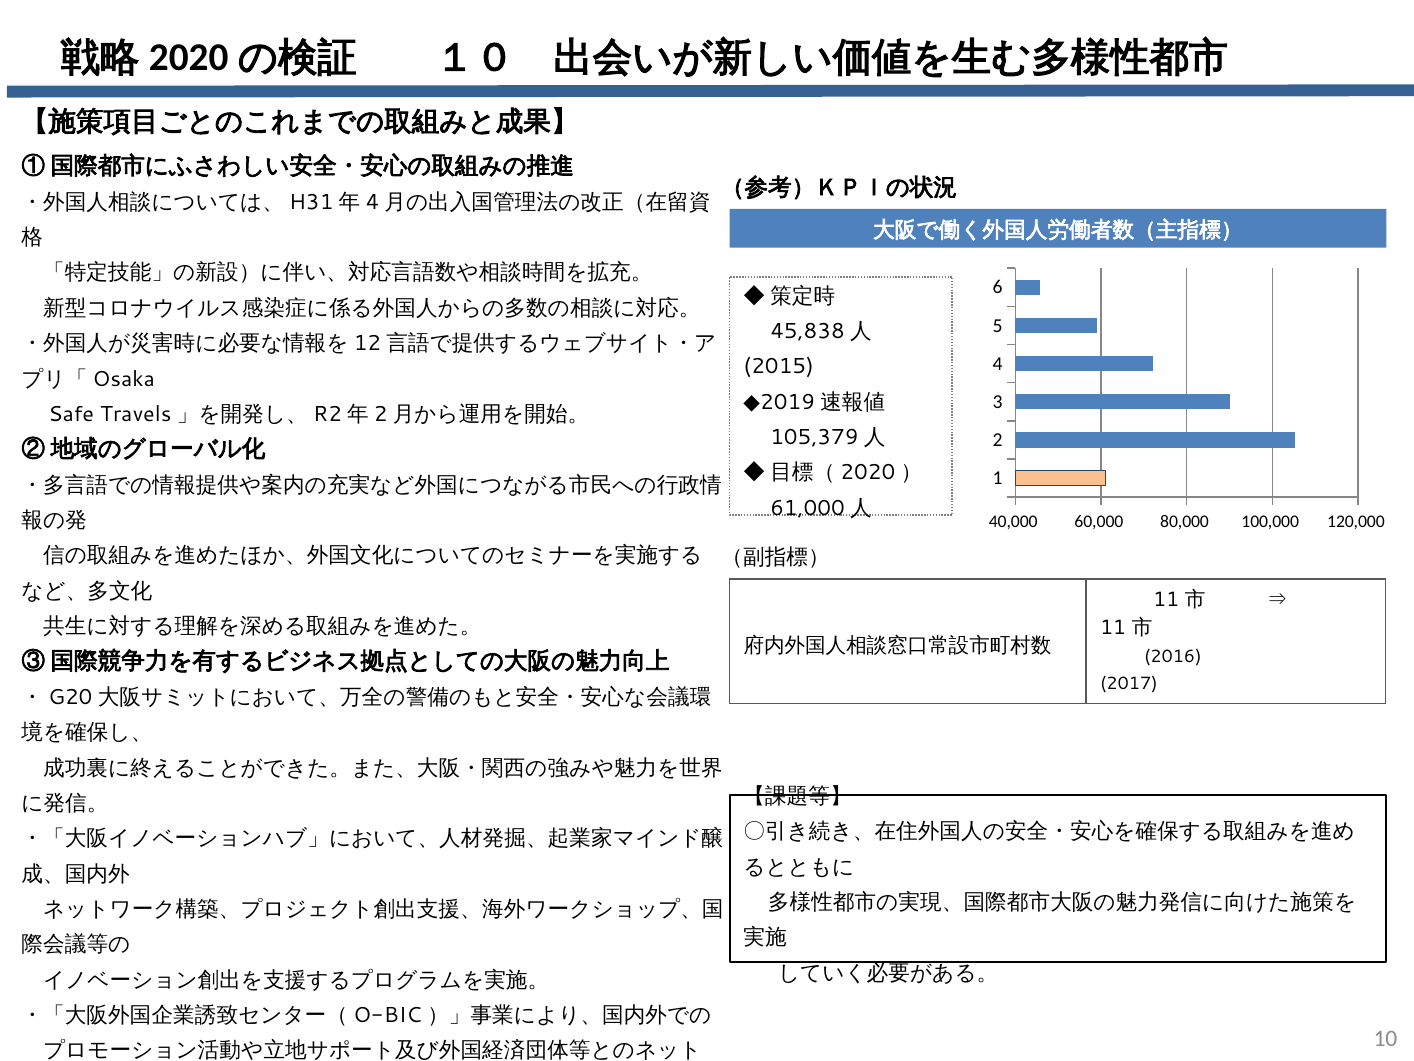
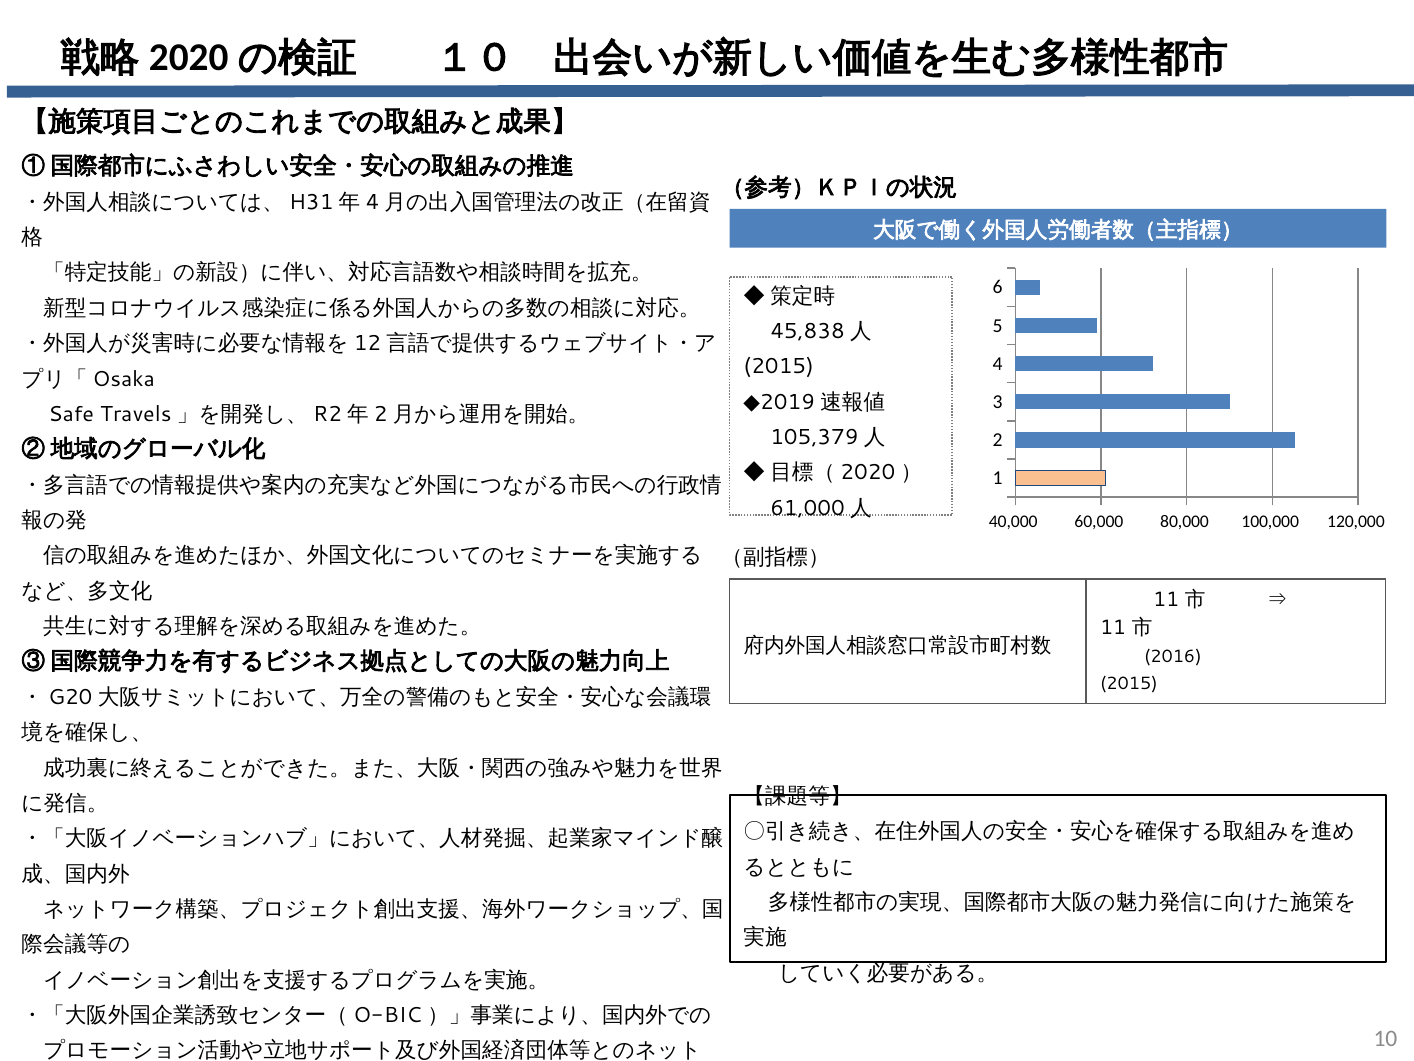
2017: 2017 -> 2015 (1129, 683)
